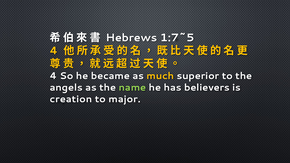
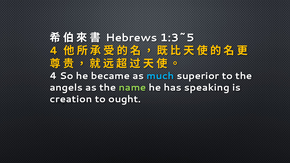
1:7~5: 1:7~5 -> 1:3~5 (177, 38)
much colour: yellow -> light blue (160, 76)
believers: believers -> speaking (207, 88)
major: major -> ought (125, 99)
